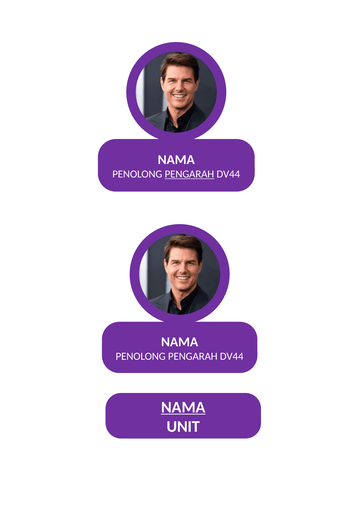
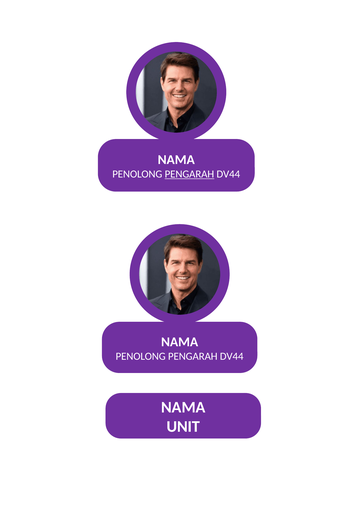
NAMA underline: present -> none (183, 407)
